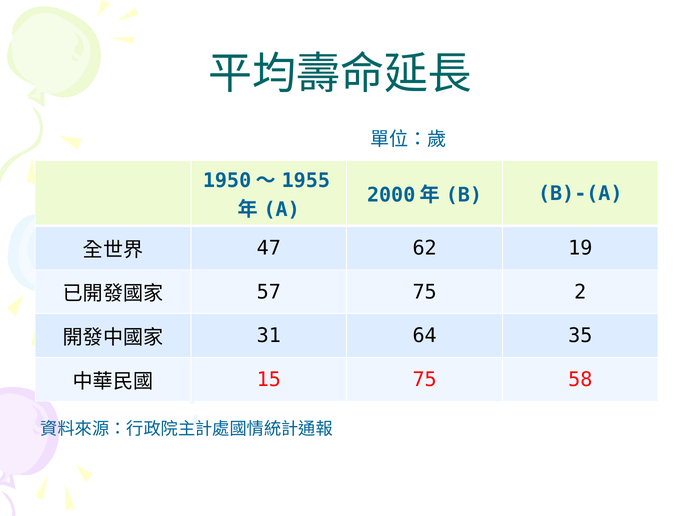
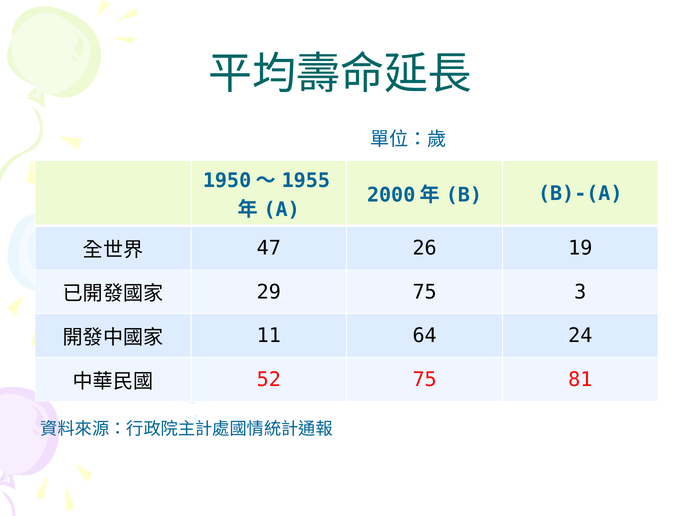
62: 62 -> 26 (425, 248)
57: 57 -> 29 (269, 292)
2: 2 -> 3 (580, 292)
31: 31 -> 11 (269, 336)
35: 35 -> 24 (580, 336)
15: 15 -> 52 (269, 380)
58: 58 -> 81 (580, 380)
